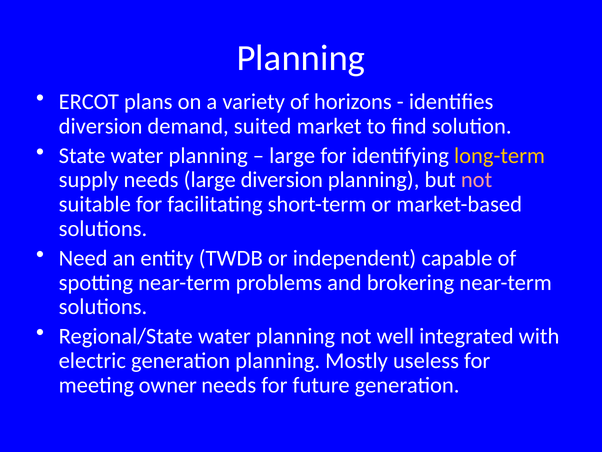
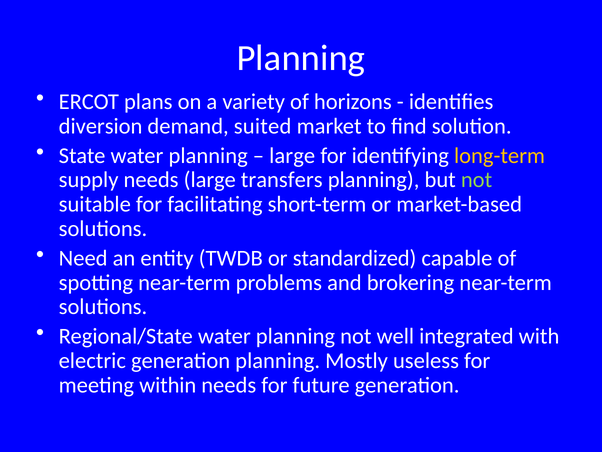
large diversion: diversion -> transfers (282, 180)
not colour: pink -> light green (477, 180)
independent: independent -> standardized (355, 258)
owner: owner -> within (168, 385)
